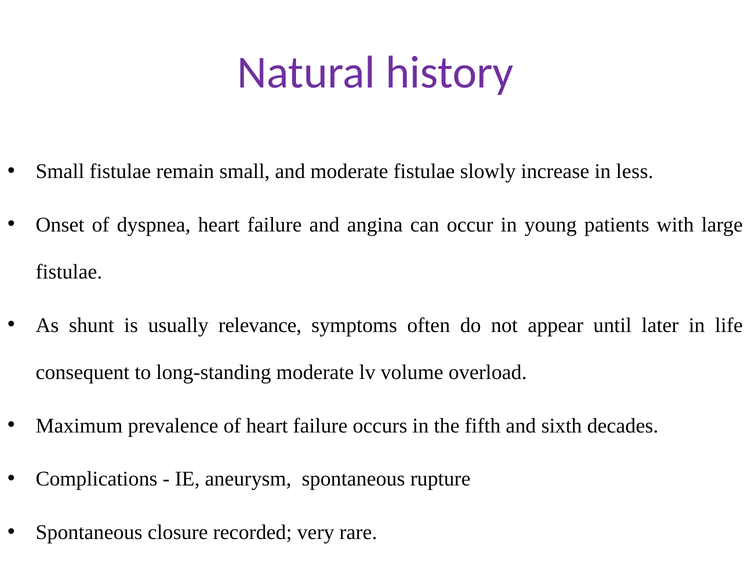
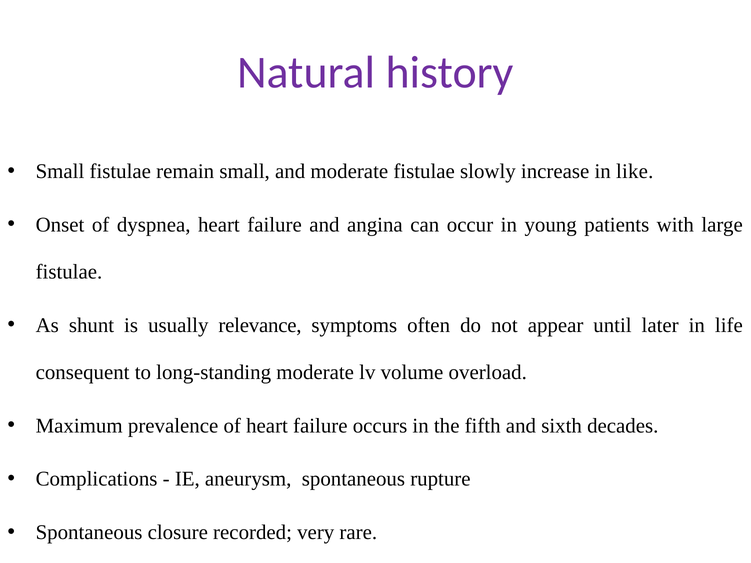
less: less -> like (635, 171)
